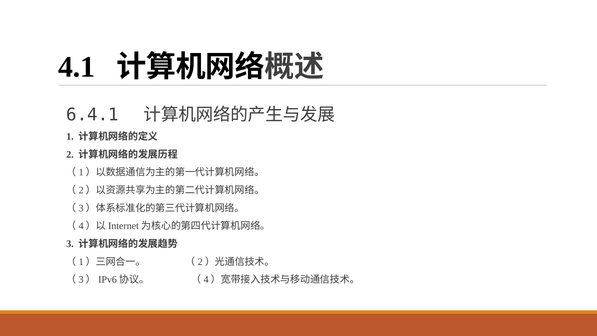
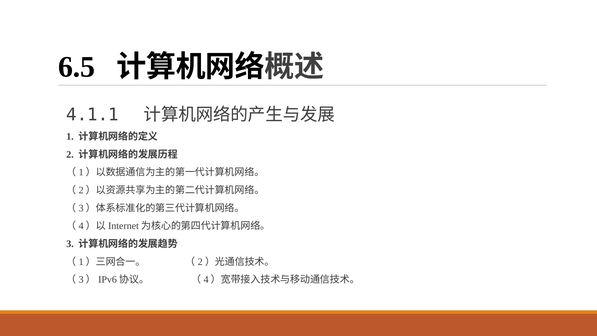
4.1: 4.1 -> 6.5 (77, 67)
6.4.1: 6.4.1 -> 4.1.1 (92, 115)
